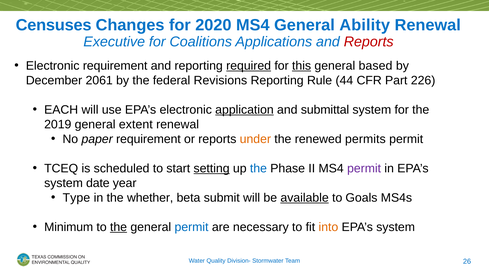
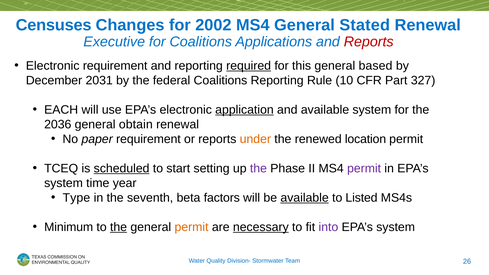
2020: 2020 -> 2002 (213, 25)
Ability: Ability -> Stated (365, 25)
this underline: present -> none (302, 66)
2061: 2061 -> 2031 (99, 80)
federal Revisions: Revisions -> Coalitions (220, 80)
44: 44 -> 10 (344, 80)
226: 226 -> 327 (423, 80)
and submittal: submittal -> available (325, 110)
2019: 2019 -> 2036 (58, 124)
extent: extent -> obtain (136, 124)
permits: permits -> location (366, 139)
scheduled underline: none -> present (122, 168)
setting underline: present -> none (212, 168)
the colour: blue -> purple (258, 168)
date: date -> time (98, 183)
whether: whether -> seventh (150, 198)
submit: submit -> factors (222, 198)
Goals: Goals -> Listed (362, 198)
permit colour: blue -> orange (192, 227)
necessary underline: none -> present (261, 227)
into colour: orange -> purple (328, 227)
